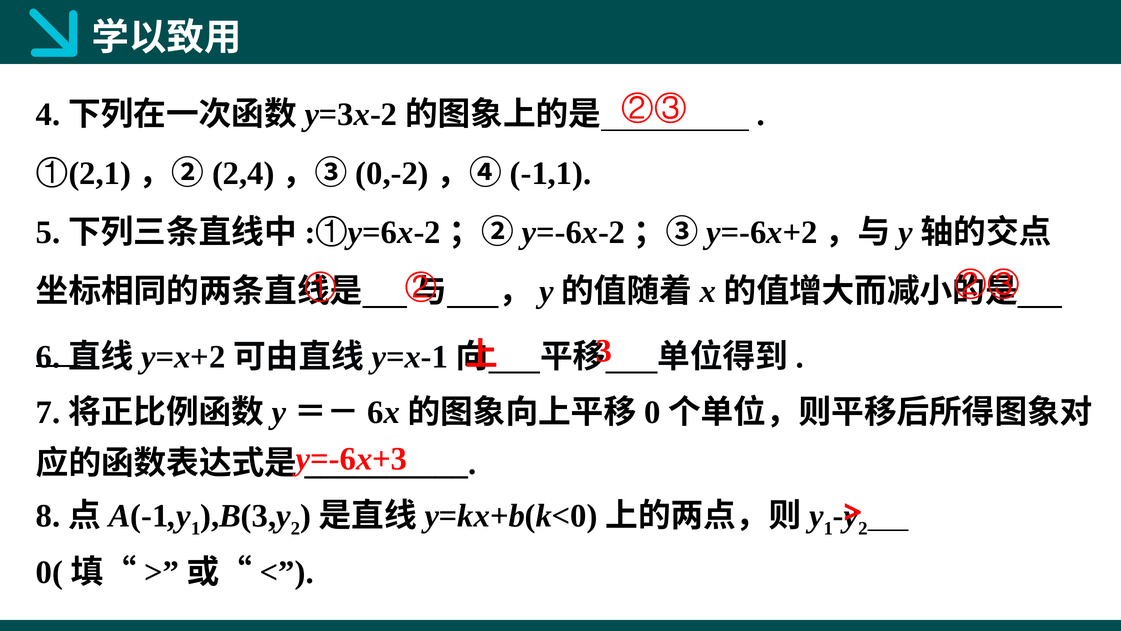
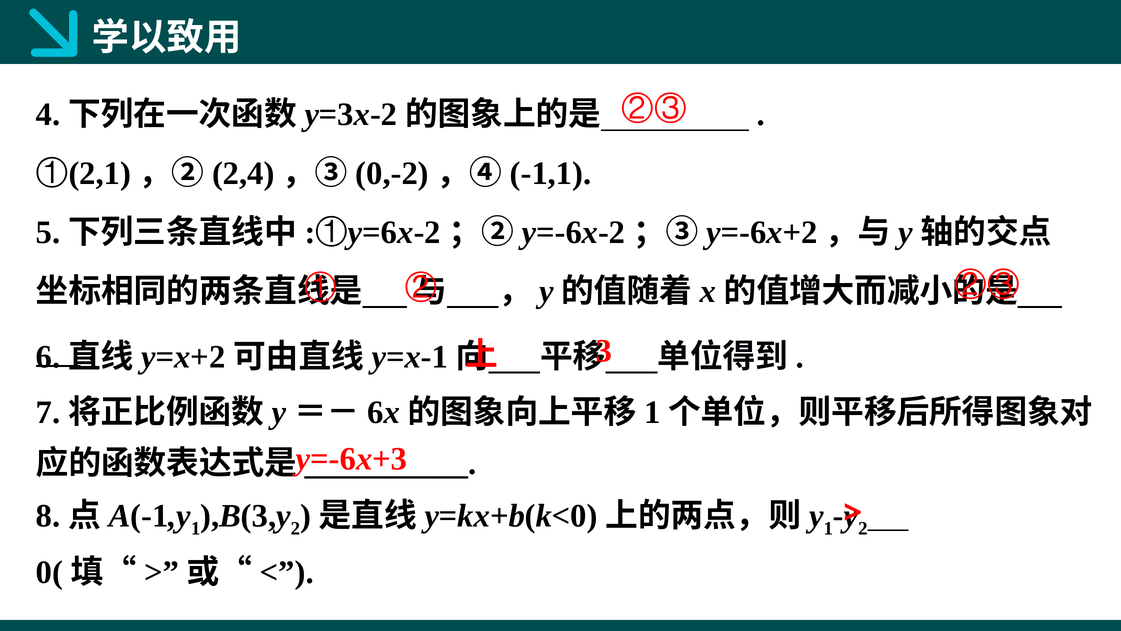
0: 0 -> 1 (652, 412)
